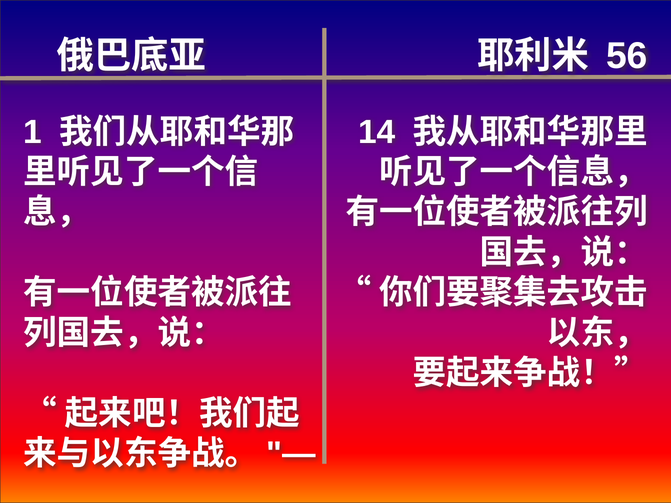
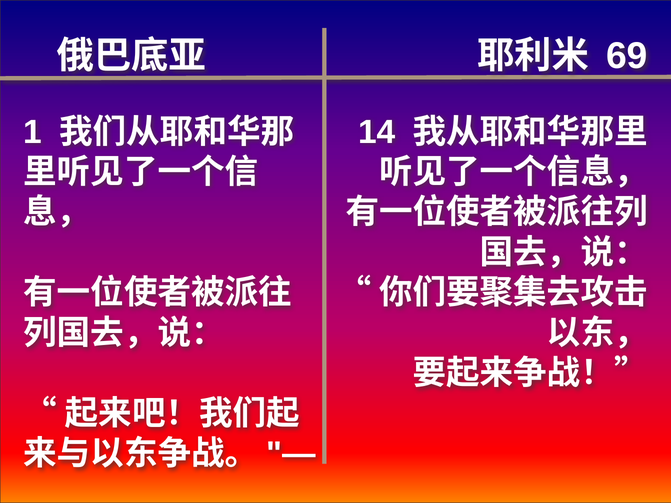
56: 56 -> 69 (627, 56)
